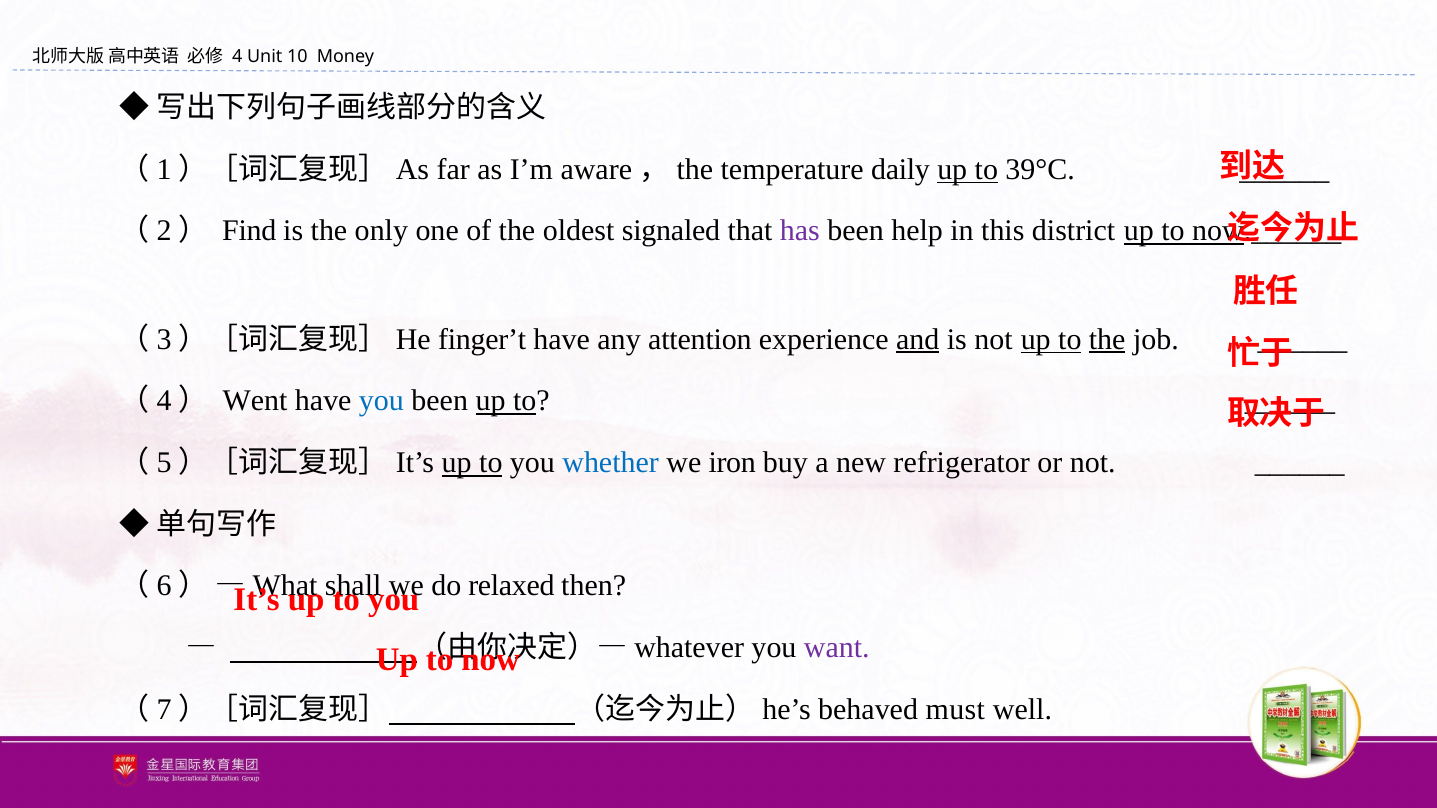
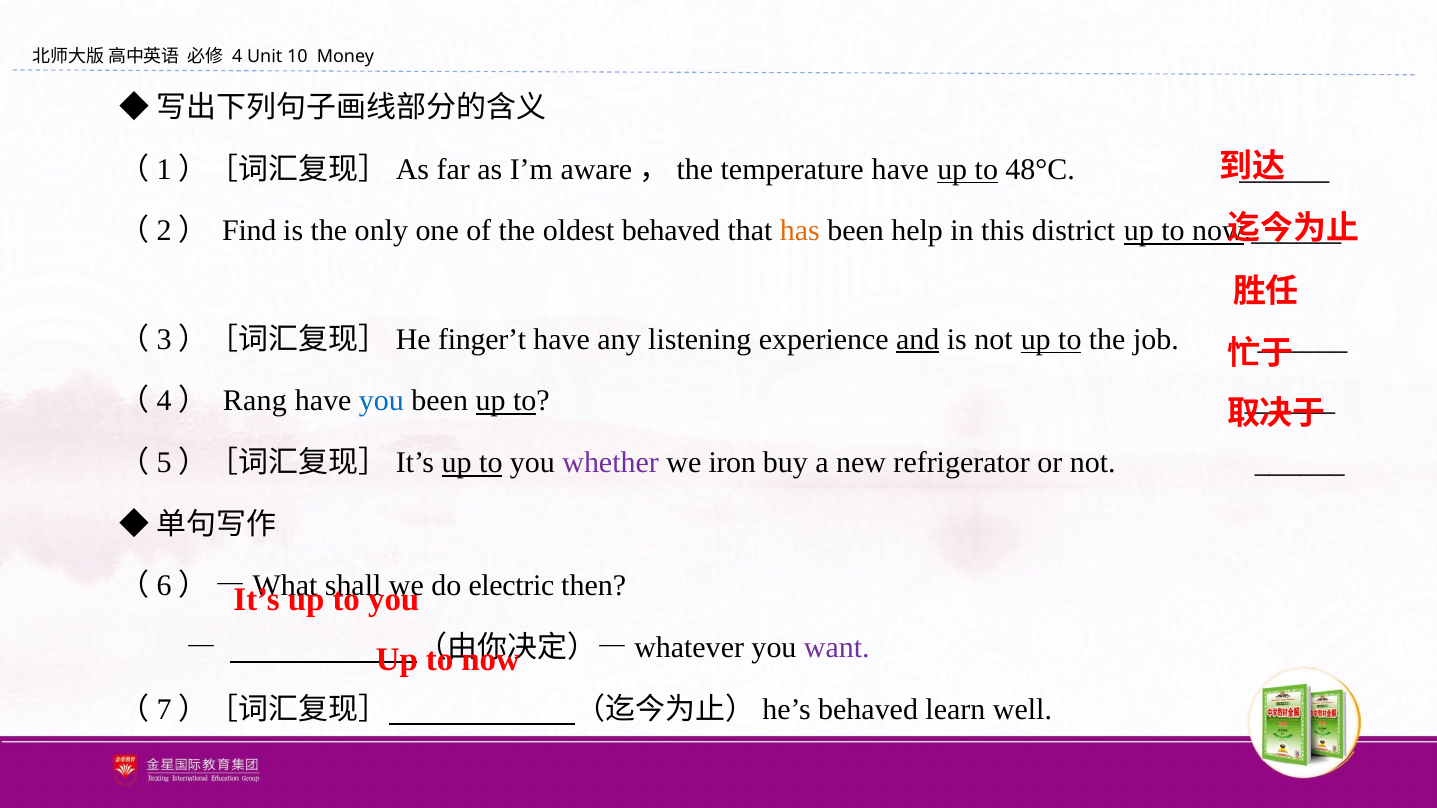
temperature daily: daily -> have (900, 169)
39°C: 39°C -> 48°C (1040, 169)
oldest signaled: signaled -> behaved (671, 231)
has colour: purple -> orange (800, 231)
attention: attention -> listening (700, 340)
the underline: present -> none (1107, 340)
Went: Went -> Rang (255, 401)
whether colour: blue -> purple (611, 463)
relaxed: relaxed -> electric (511, 586)
must: must -> learn (955, 710)
